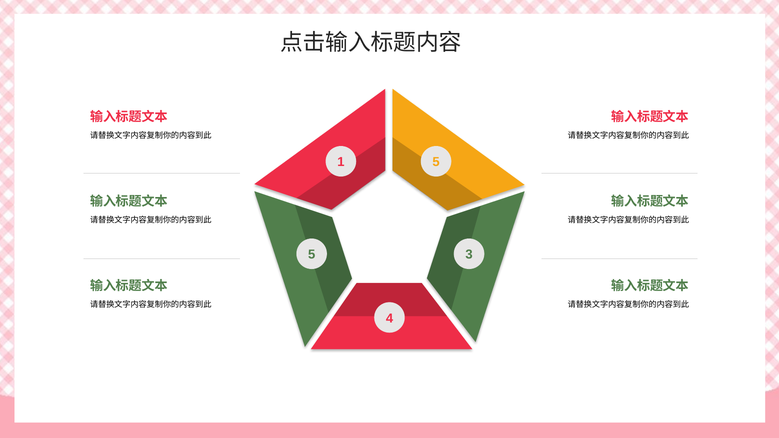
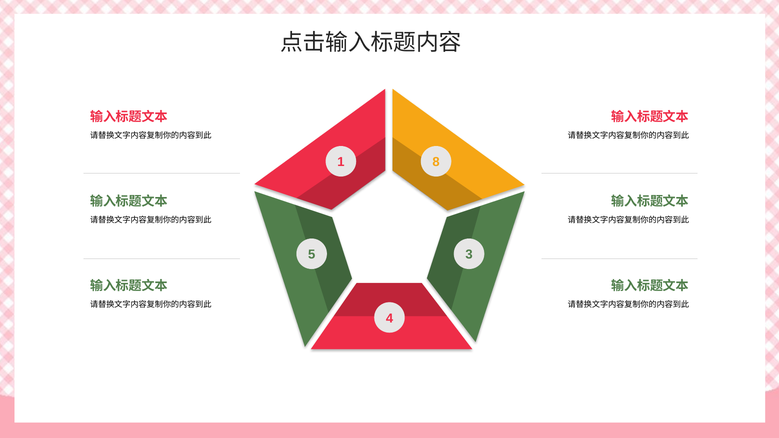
1 5: 5 -> 8 (436, 162)
